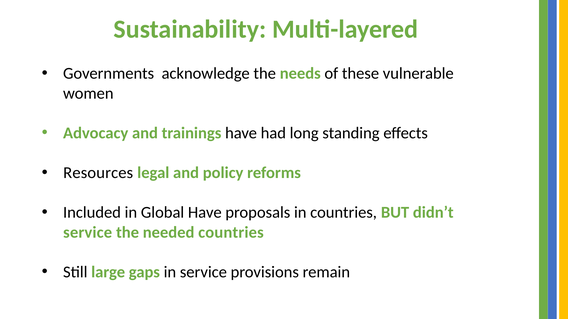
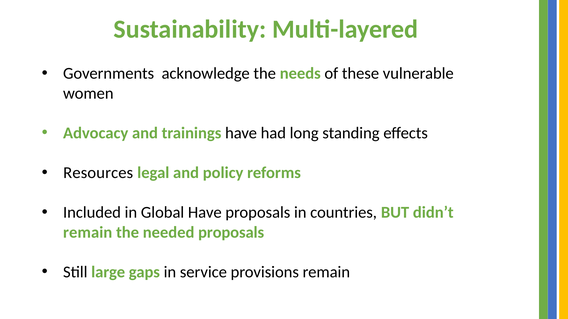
service: service -> remain (88, 233)
needed countries: countries -> proposals (231, 233)
